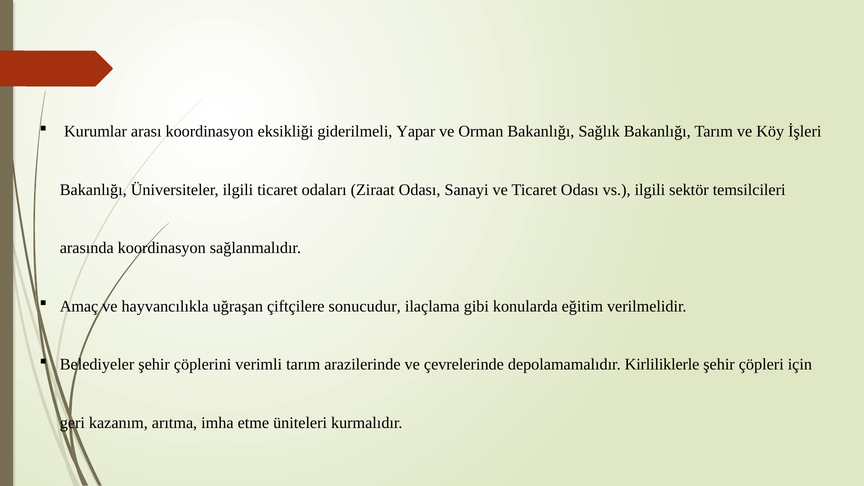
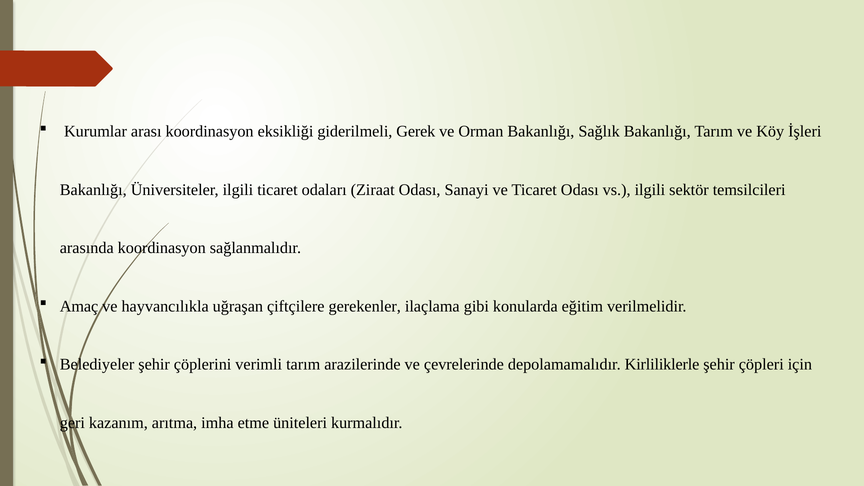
Yapar: Yapar -> Gerek (416, 131)
sonucudur: sonucudur -> gerekenler (365, 306)
